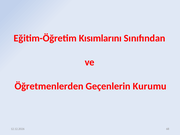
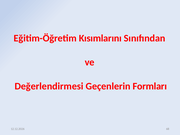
Öğretmenlerden: Öğretmenlerden -> Değerlendirmesi (49, 86)
Kurumu: Kurumu -> Formları (150, 86)
